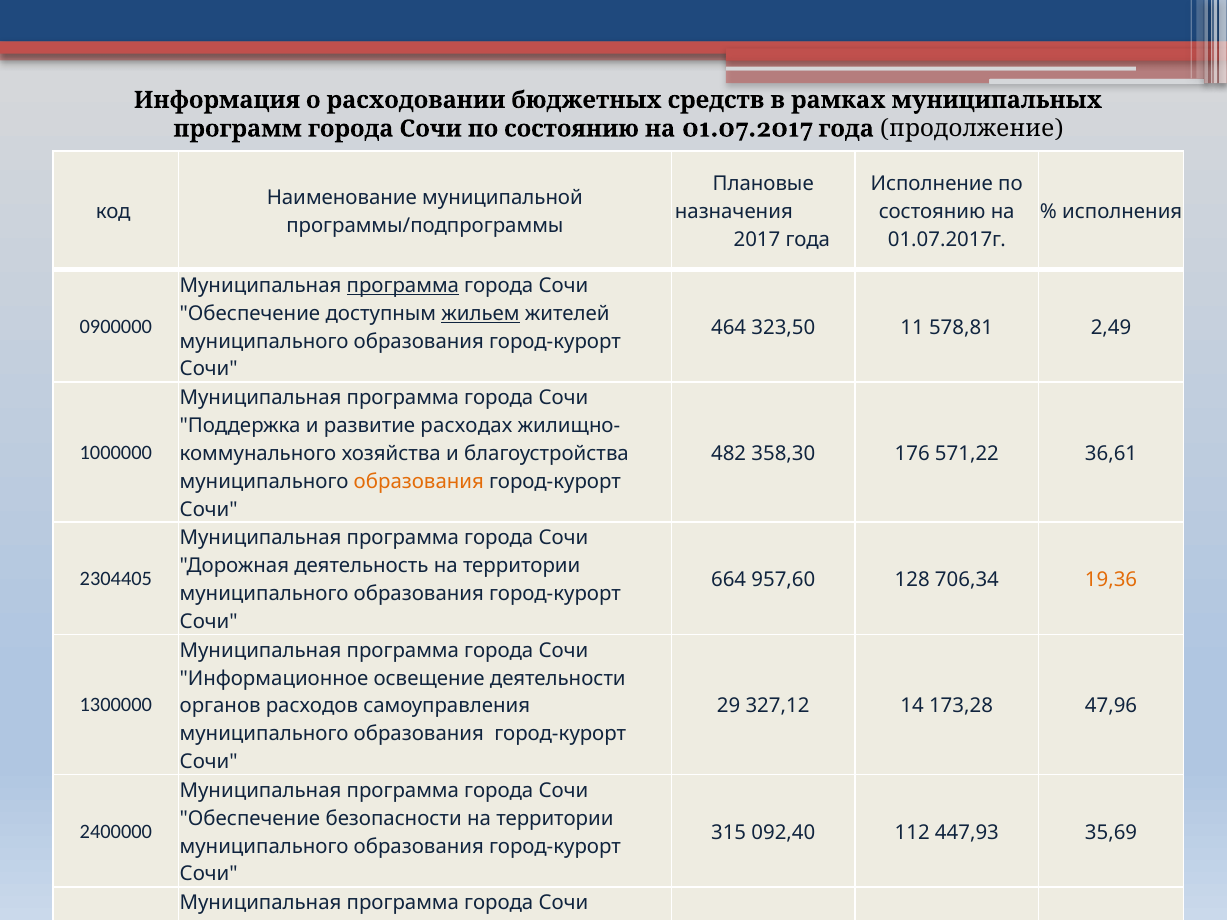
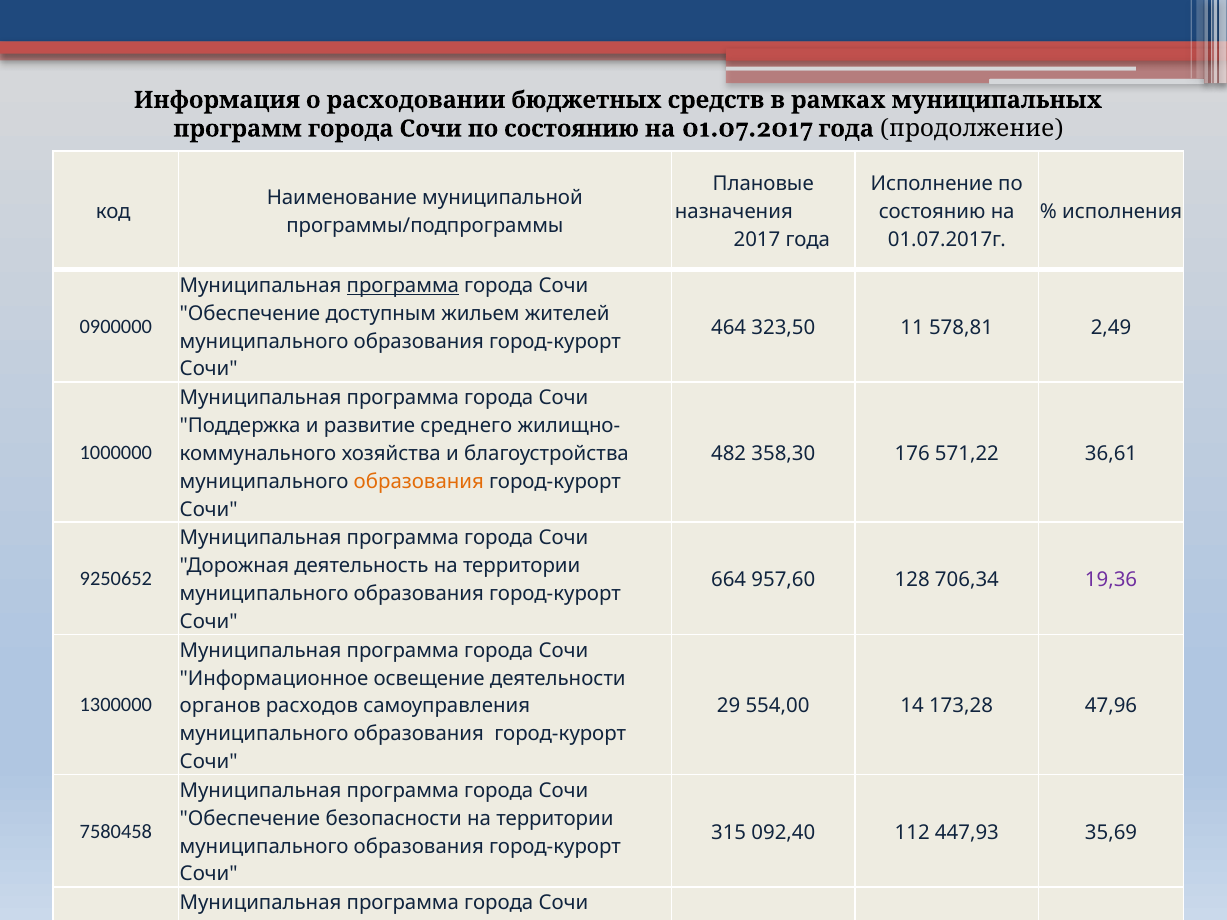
жильем underline: present -> none (480, 314)
расходах: расходах -> среднего (466, 426)
2304405: 2304405 -> 9250652 (116, 579)
19,36 colour: orange -> purple (1111, 580)
327,12: 327,12 -> 554,00 (778, 706)
2400000: 2400000 -> 7580458 (116, 832)
